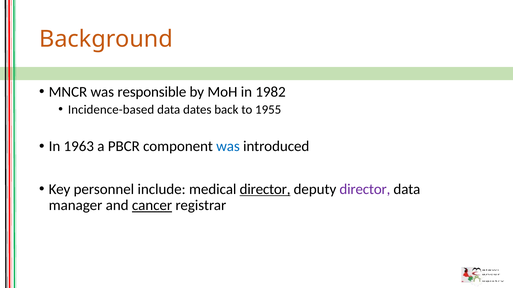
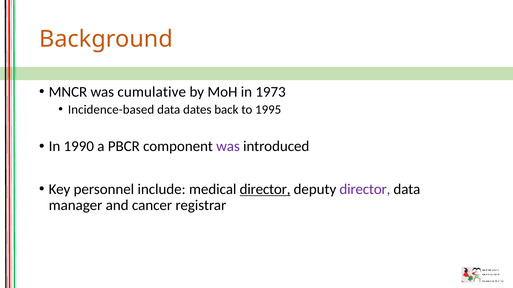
responsible: responsible -> cumulative (152, 92)
1982: 1982 -> 1973 (271, 92)
1955: 1955 -> 1995 (268, 110)
1963: 1963 -> 1990 (79, 147)
was colour: blue -> purple (228, 147)
cancer underline: present -> none (152, 206)
